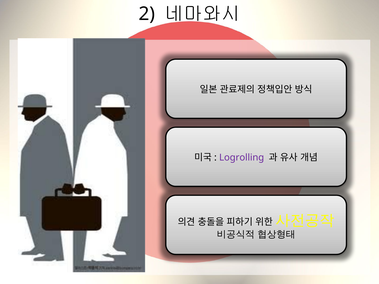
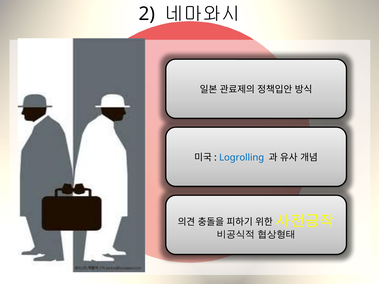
Logrolling colour: purple -> blue (242, 158)
